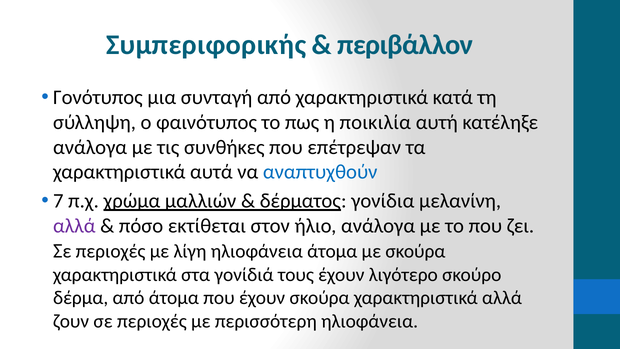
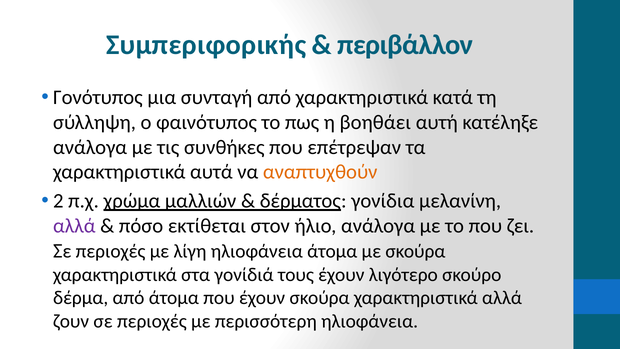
ποικιλία: ποικιλία -> βοηθάει (375, 122)
αναπτυχθούν colour: blue -> orange (320, 172)
7: 7 -> 2 (58, 201)
